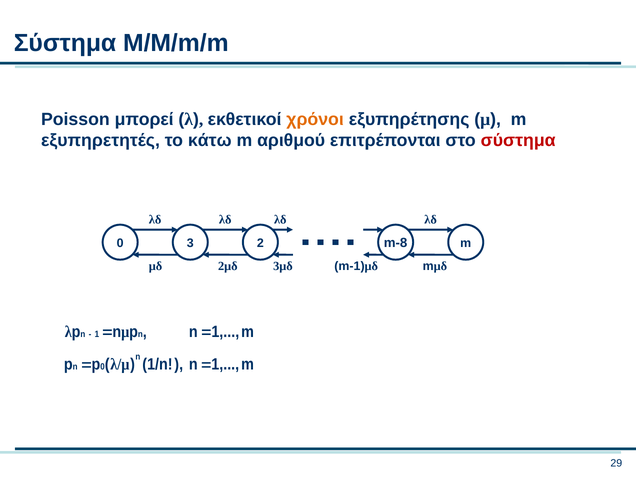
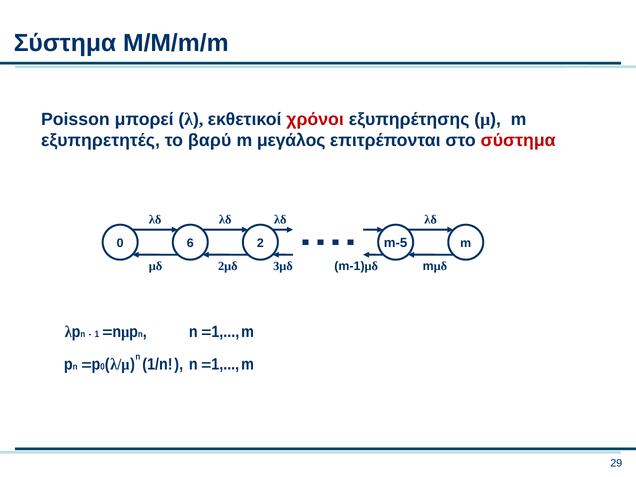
χρόνοι colour: orange -> red (315, 119)
κάτω: κάτω -> βαρύ (210, 140)
αριθμού: αριθμού -> μεγάλος (291, 140)
3: 3 -> 6 (190, 243)
m-8: m-8 -> m-5 (396, 243)
